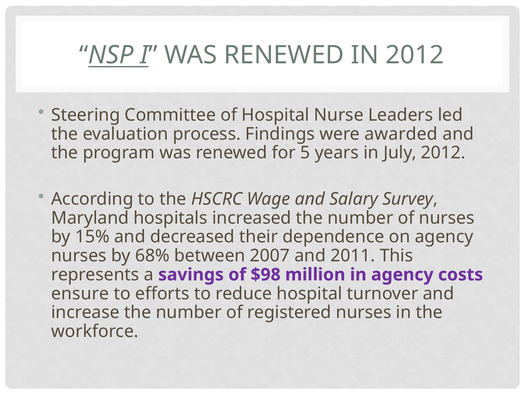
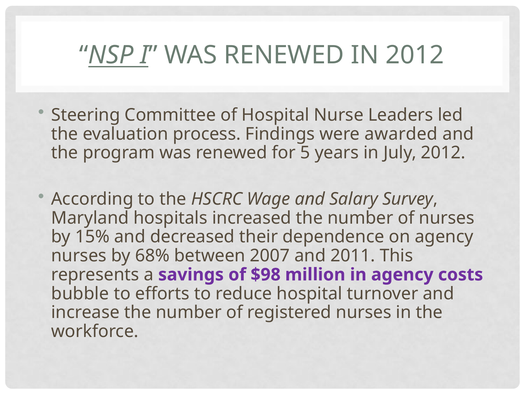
ensure: ensure -> bubble (80, 293)
